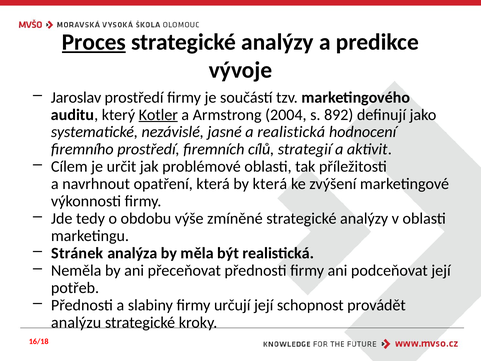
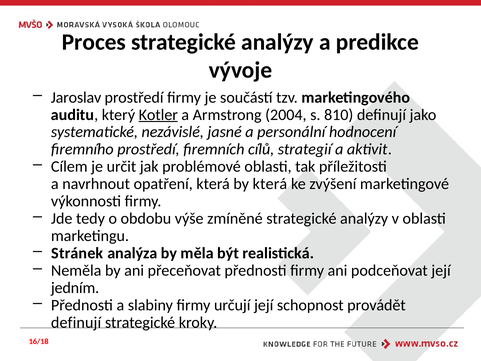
Proces underline: present -> none (94, 42)
892: 892 -> 810 (339, 115)
a realistická: realistická -> personální (291, 132)
potřeb: potřeb -> jedním (75, 288)
analýzu: analýzu -> definují (76, 322)
